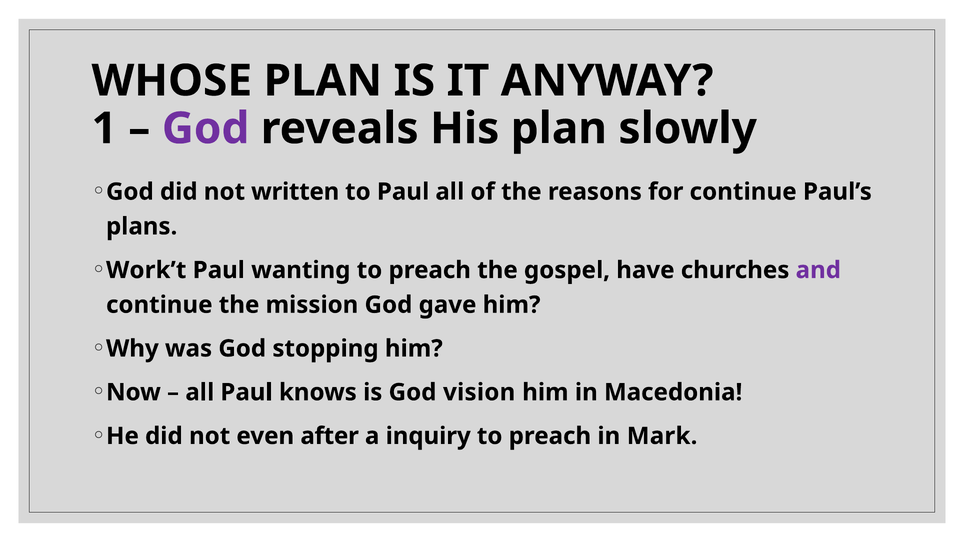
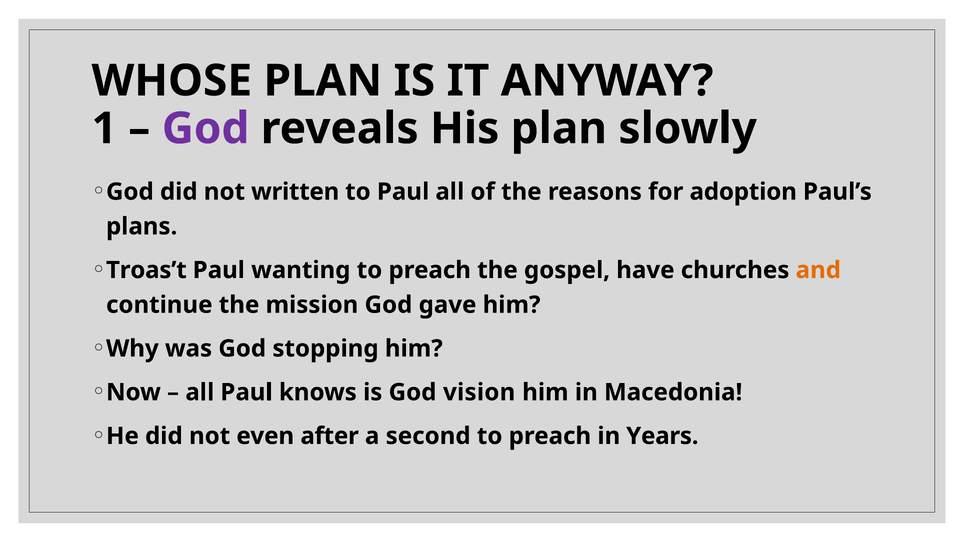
for continue: continue -> adoption (743, 192)
Work’t: Work’t -> Troas’t (146, 270)
and colour: purple -> orange (818, 270)
inquiry: inquiry -> second (428, 436)
Mark: Mark -> Years (662, 436)
